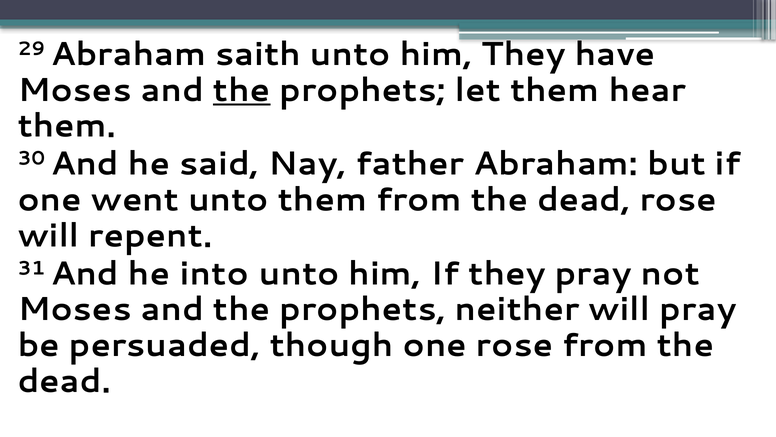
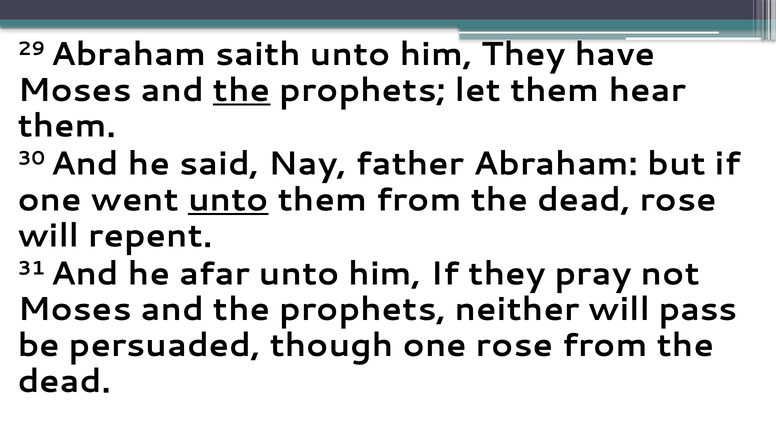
unto underline: none -> present (228, 200)
into: into -> afar (215, 273)
will pray: pray -> pass (698, 309)
